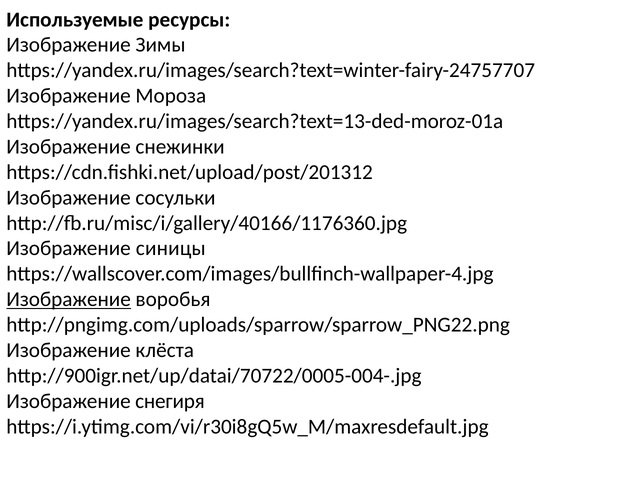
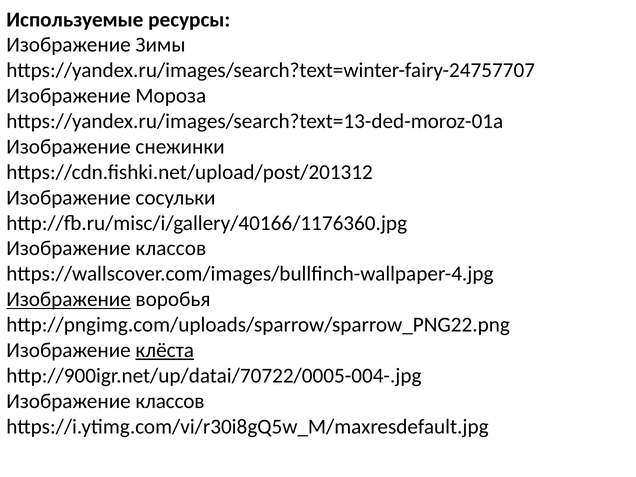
синицы: синицы -> классов (171, 248)
клёста underline: none -> present (165, 350)
снегиря: снегиря -> классов (170, 401)
